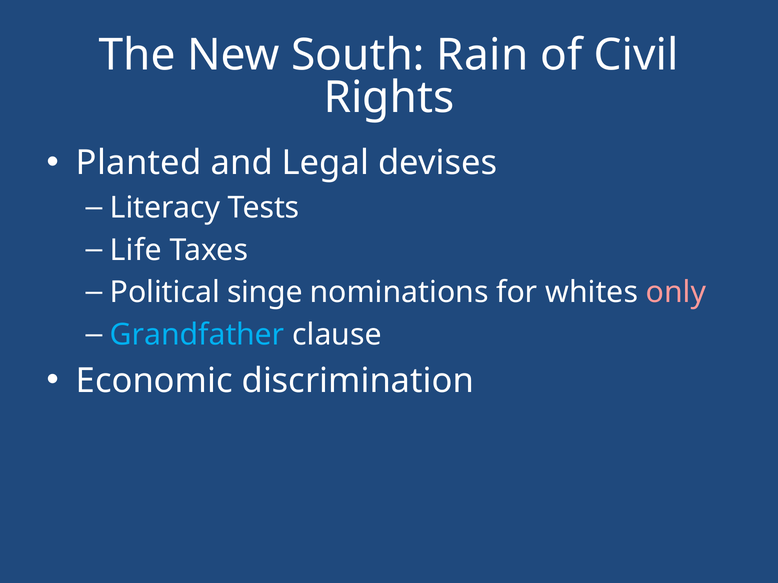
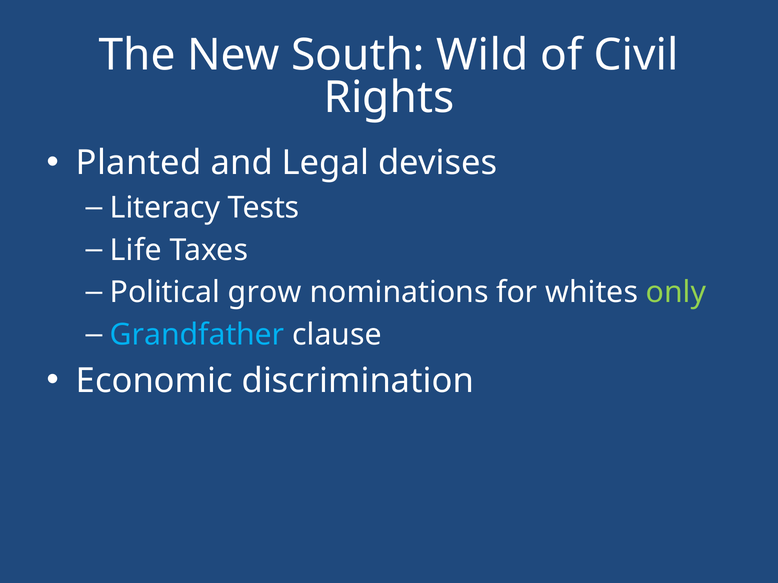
Rain: Rain -> Wild (482, 55)
singe: singe -> grow (265, 293)
only colour: pink -> light green (676, 293)
